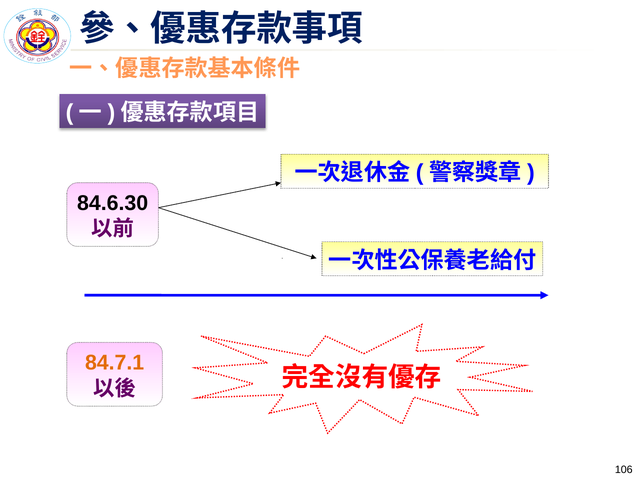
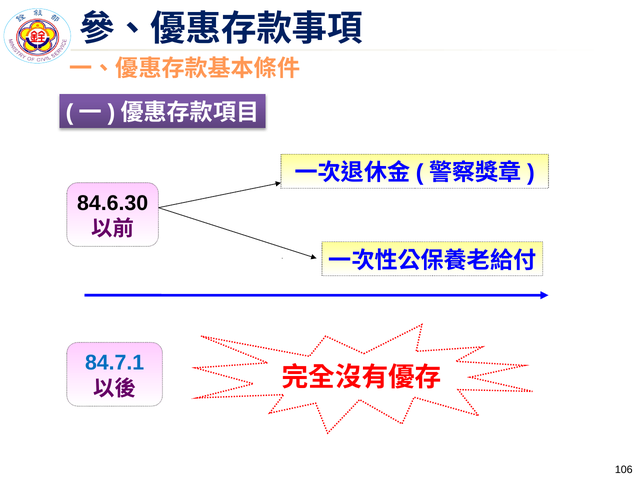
84.7.1 colour: orange -> blue (115, 362)
